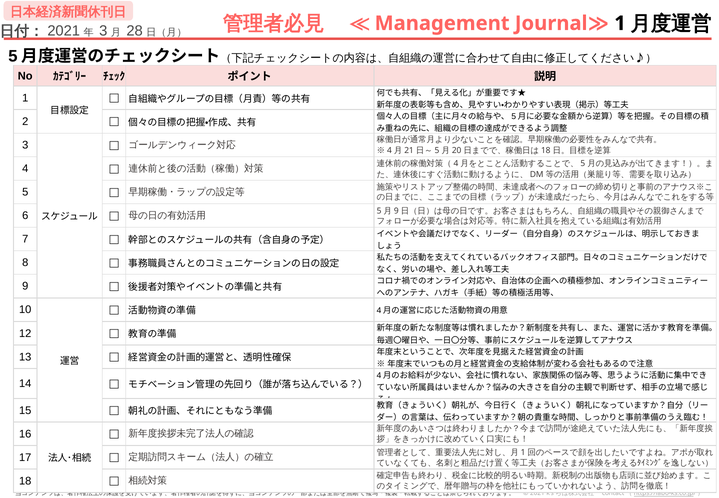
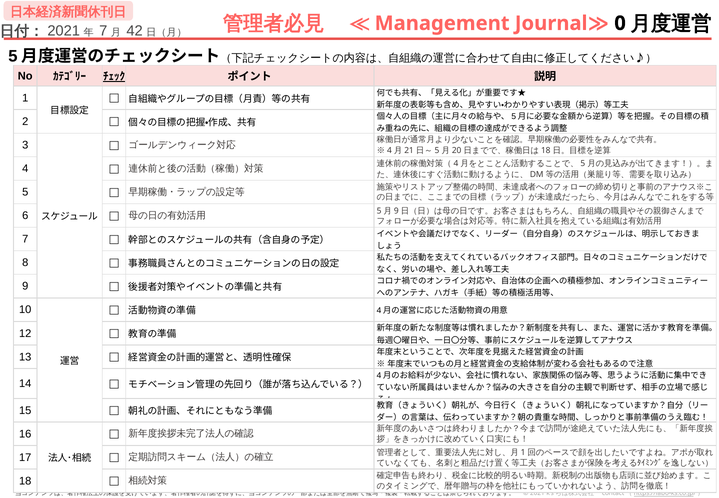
1: 1 -> 0 (620, 23)
3: 3 -> 7 (103, 31)
28: 28 -> 42 (135, 31)
ﾁｪｯｸ underline: none -> present (114, 77)
